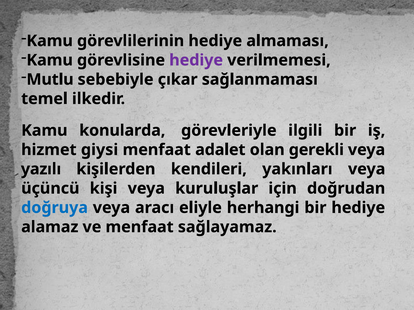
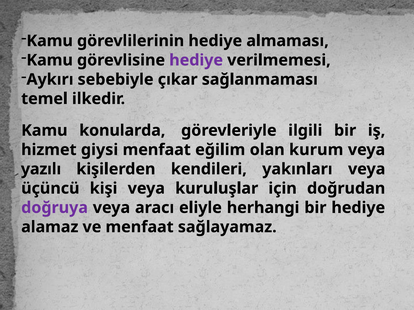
Mutlu: Mutlu -> Aykırı (50, 80)
adalet: adalet -> eğilim (220, 150)
gerekli: gerekli -> kurum (316, 150)
doğruya colour: blue -> purple (55, 208)
